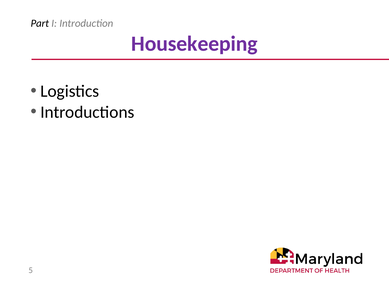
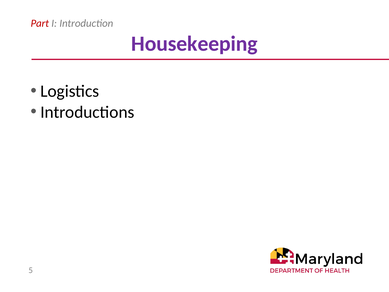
Part colour: black -> red (40, 23)
